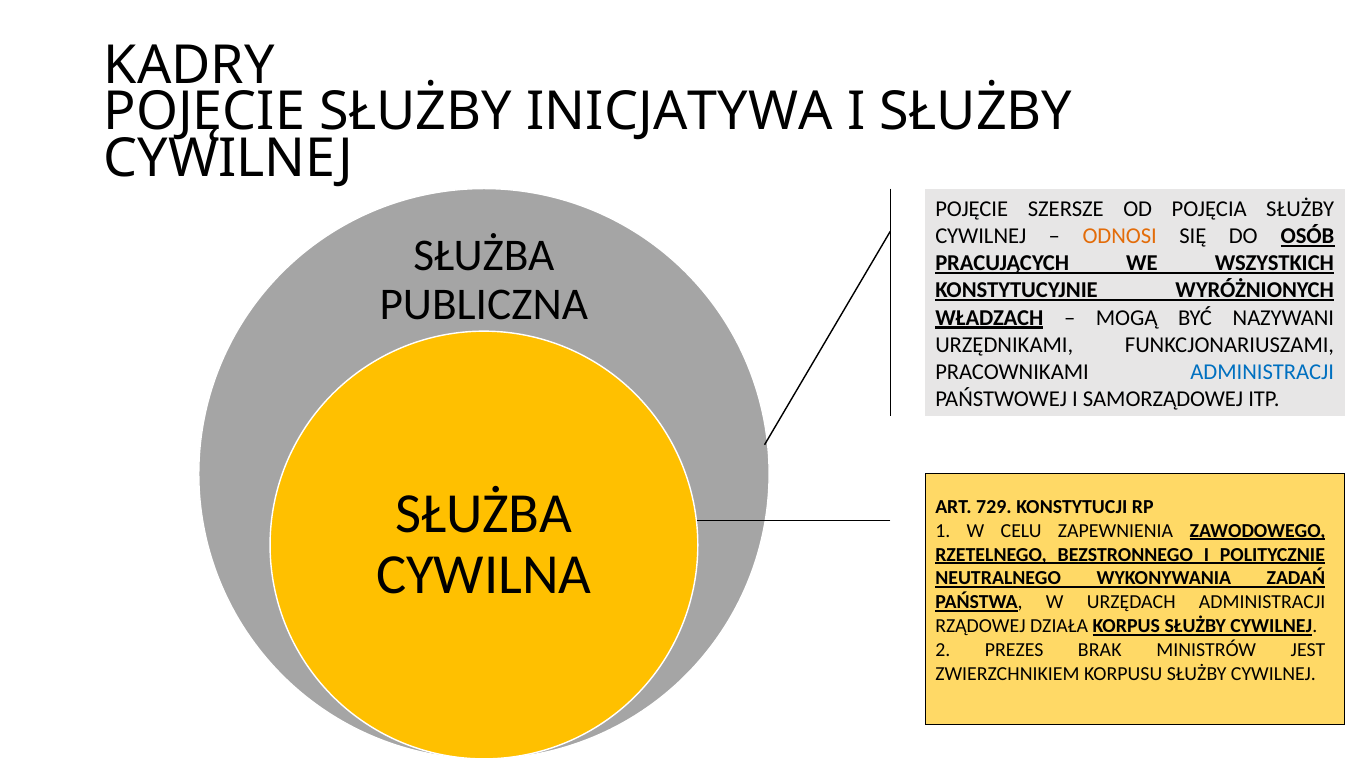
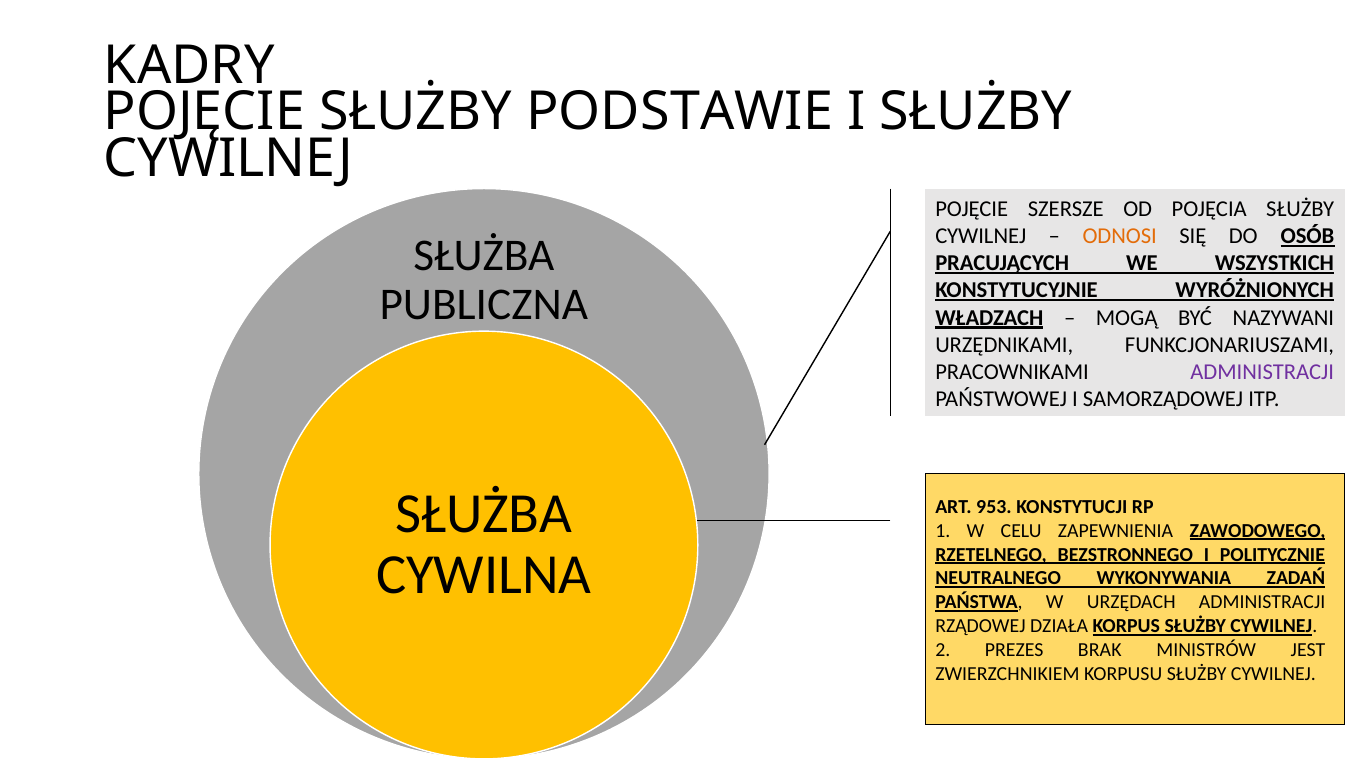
INICJATYWA: INICJATYWA -> PODSTAWIE (680, 112)
ADMINISTRACJI colour: blue -> purple (1262, 372)
729: 729 -> 953 (994, 507)
